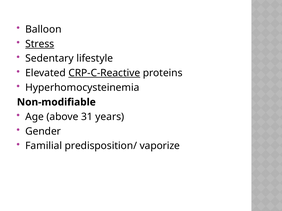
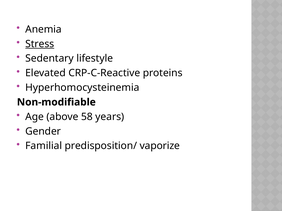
Balloon: Balloon -> Anemia (44, 29)
CRP-C-Reactive underline: present -> none (104, 73)
31: 31 -> 58 (87, 117)
